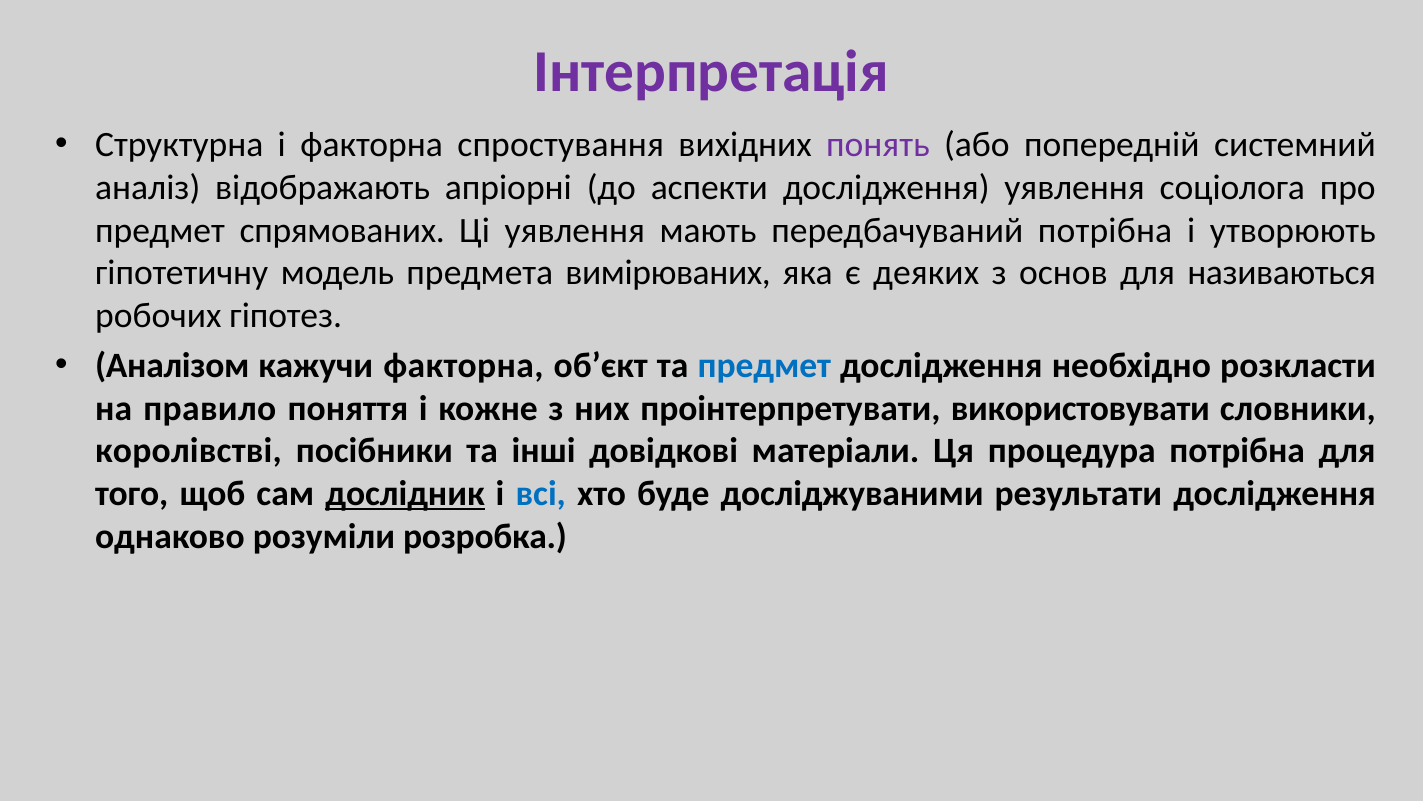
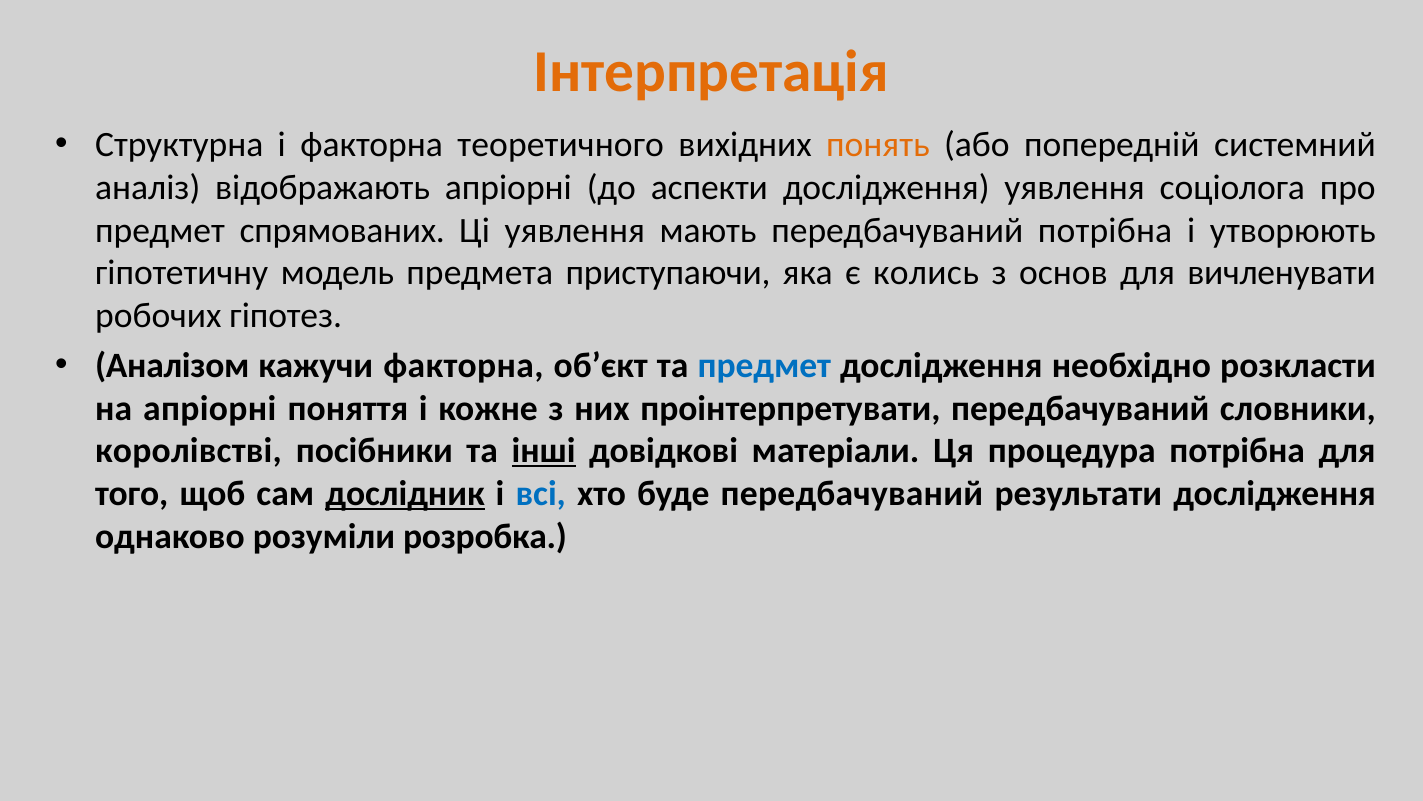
Інтерпретація colour: purple -> orange (711, 72)
спростування: спростування -> теоретичного (561, 145)
понять colour: purple -> orange (878, 145)
вимірюваних: вимірюваних -> приступаючи (668, 273)
деяких: деяких -> колись (926, 273)
називаються: називаються -> вичленувати (1282, 273)
на правило: правило -> апріорні (210, 408)
проінтерпретувати використовувати: використовувати -> передбачуваний (1080, 408)
інші underline: none -> present (544, 451)
буде досліджуваними: досліджуваними -> передбачуваний (852, 493)
